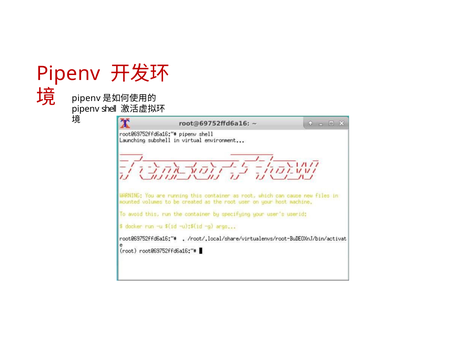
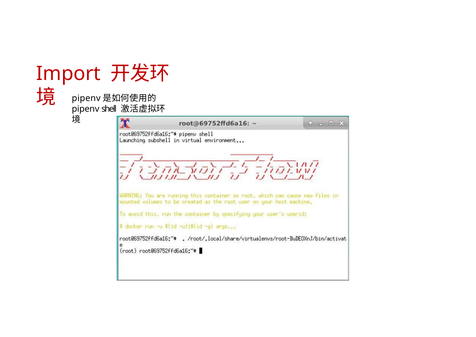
Pipenv: Pipenv -> Import (68, 73)
